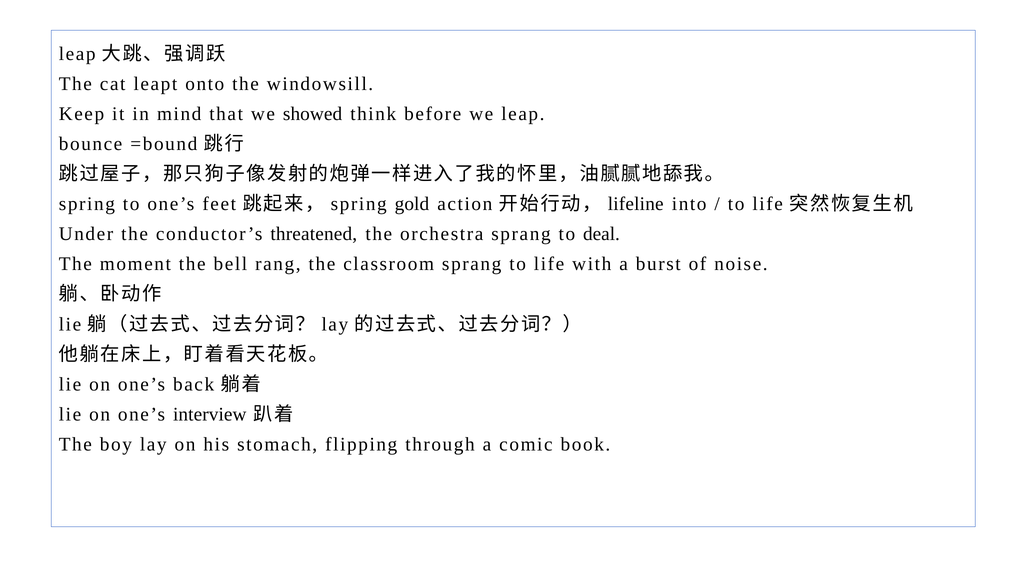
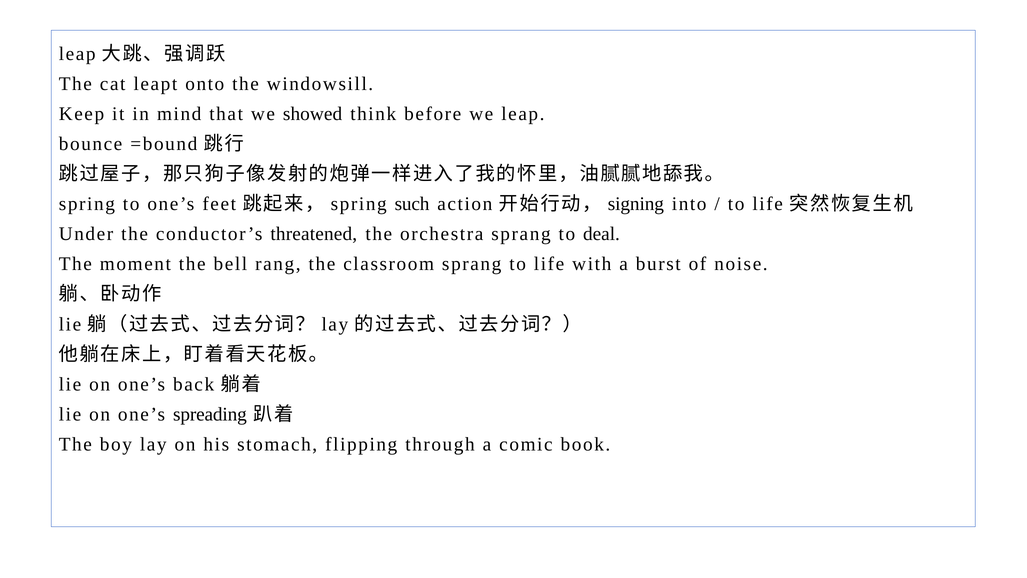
gold: gold -> such (412, 204)
lifeline: lifeline -> signing (636, 204)
interview: interview -> spreading (210, 414)
